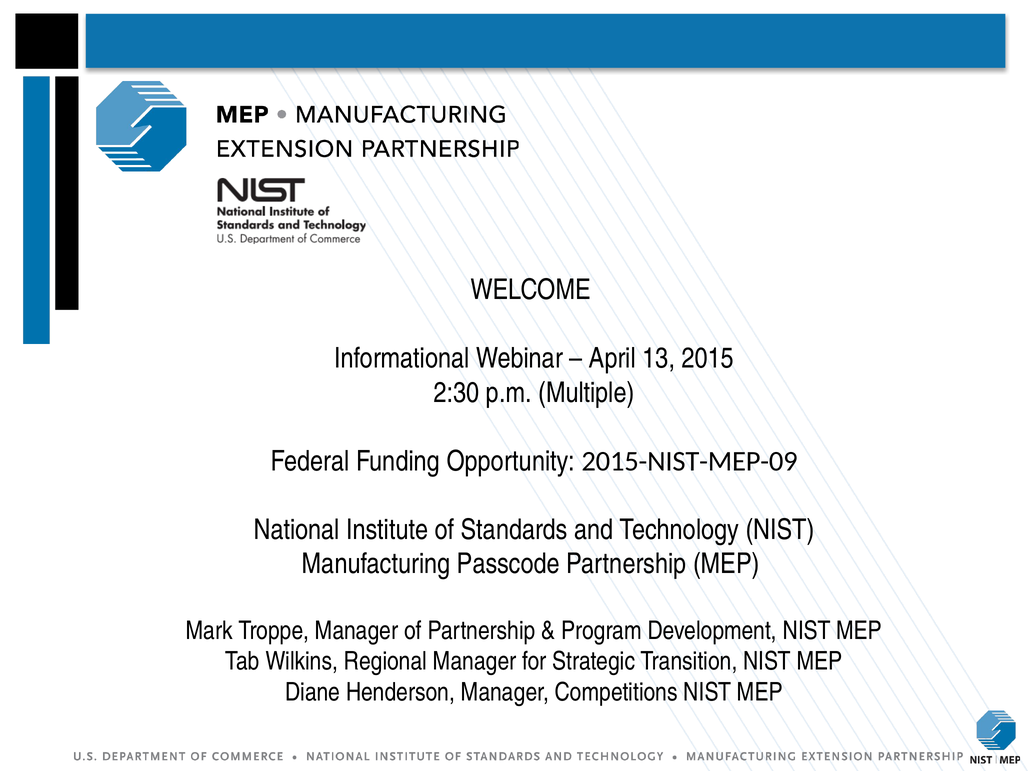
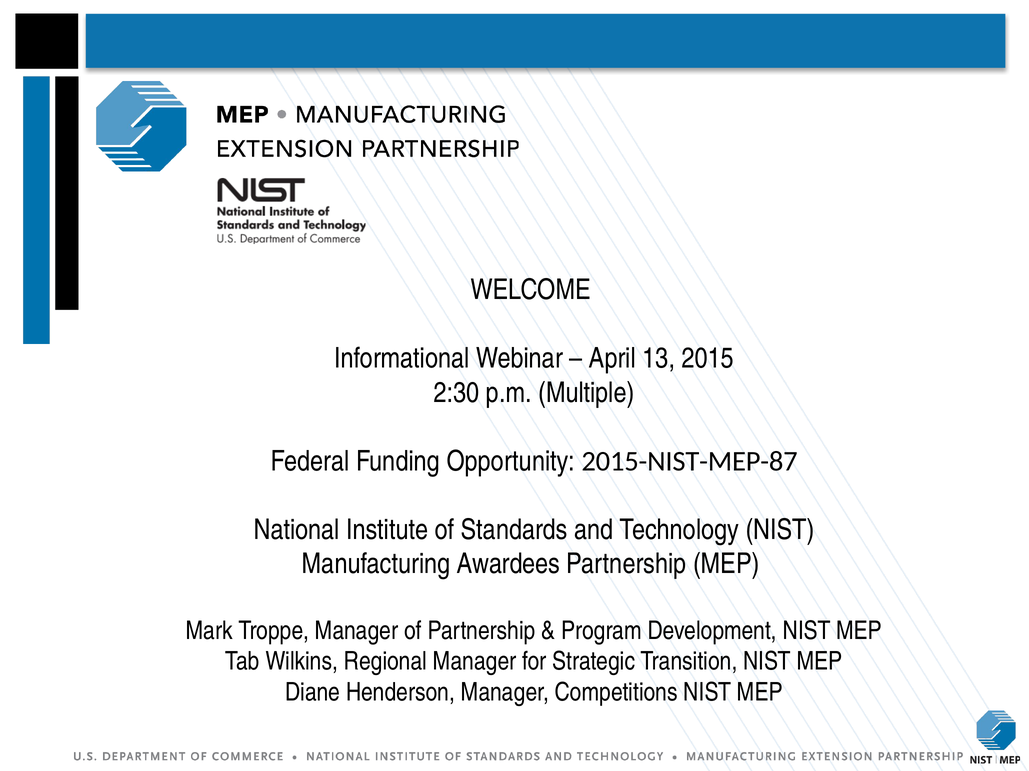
2015-NIST-MEP-09: 2015-NIST-MEP-09 -> 2015-NIST-MEP-87 (690, 462)
Passcode: Passcode -> Awardees (508, 565)
